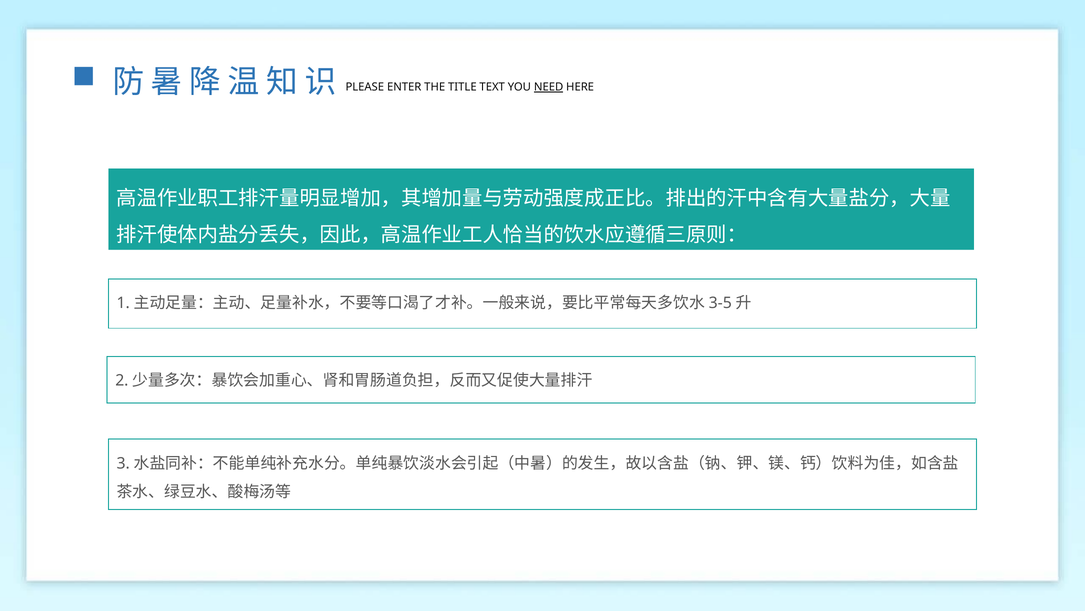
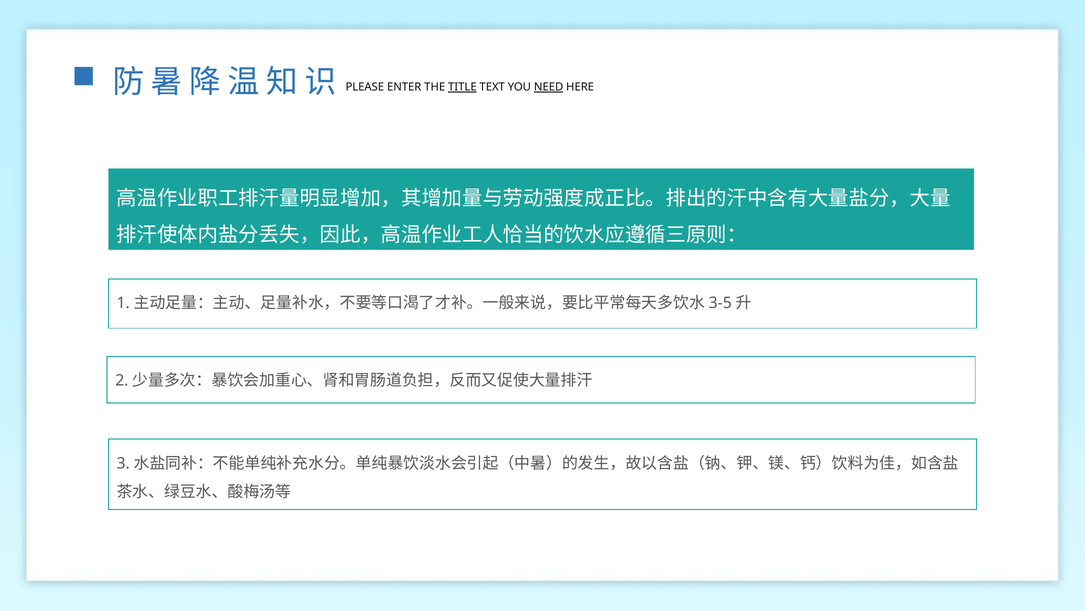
TITLE underline: none -> present (462, 87)
